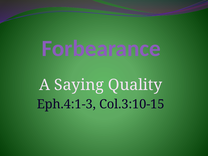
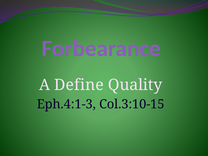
Saying: Saying -> Define (79, 85)
